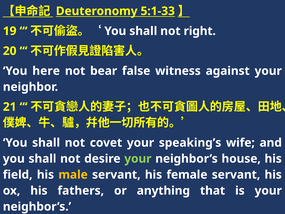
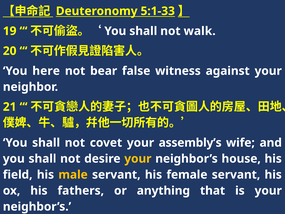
right: right -> walk (200, 31)
speaking’s: speaking’s -> assembly’s (190, 143)
your colour: light green -> yellow (138, 159)
